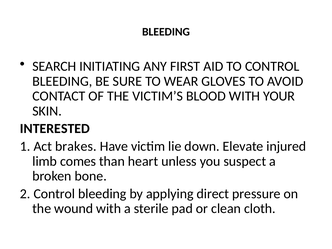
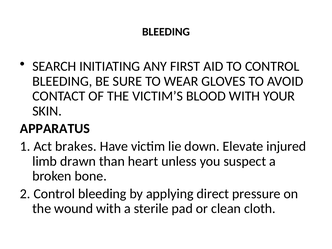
INTERESTED: INTERESTED -> APPARATUS (55, 129)
comes: comes -> drawn (78, 161)
